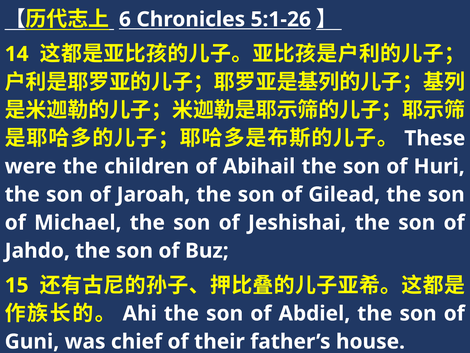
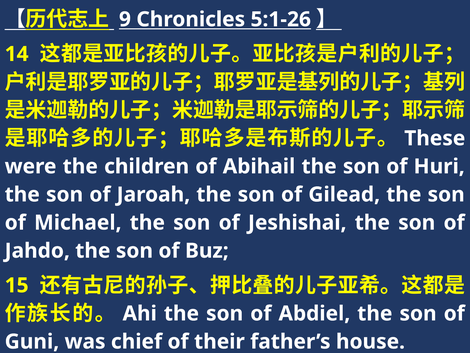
6: 6 -> 9 (125, 19)
